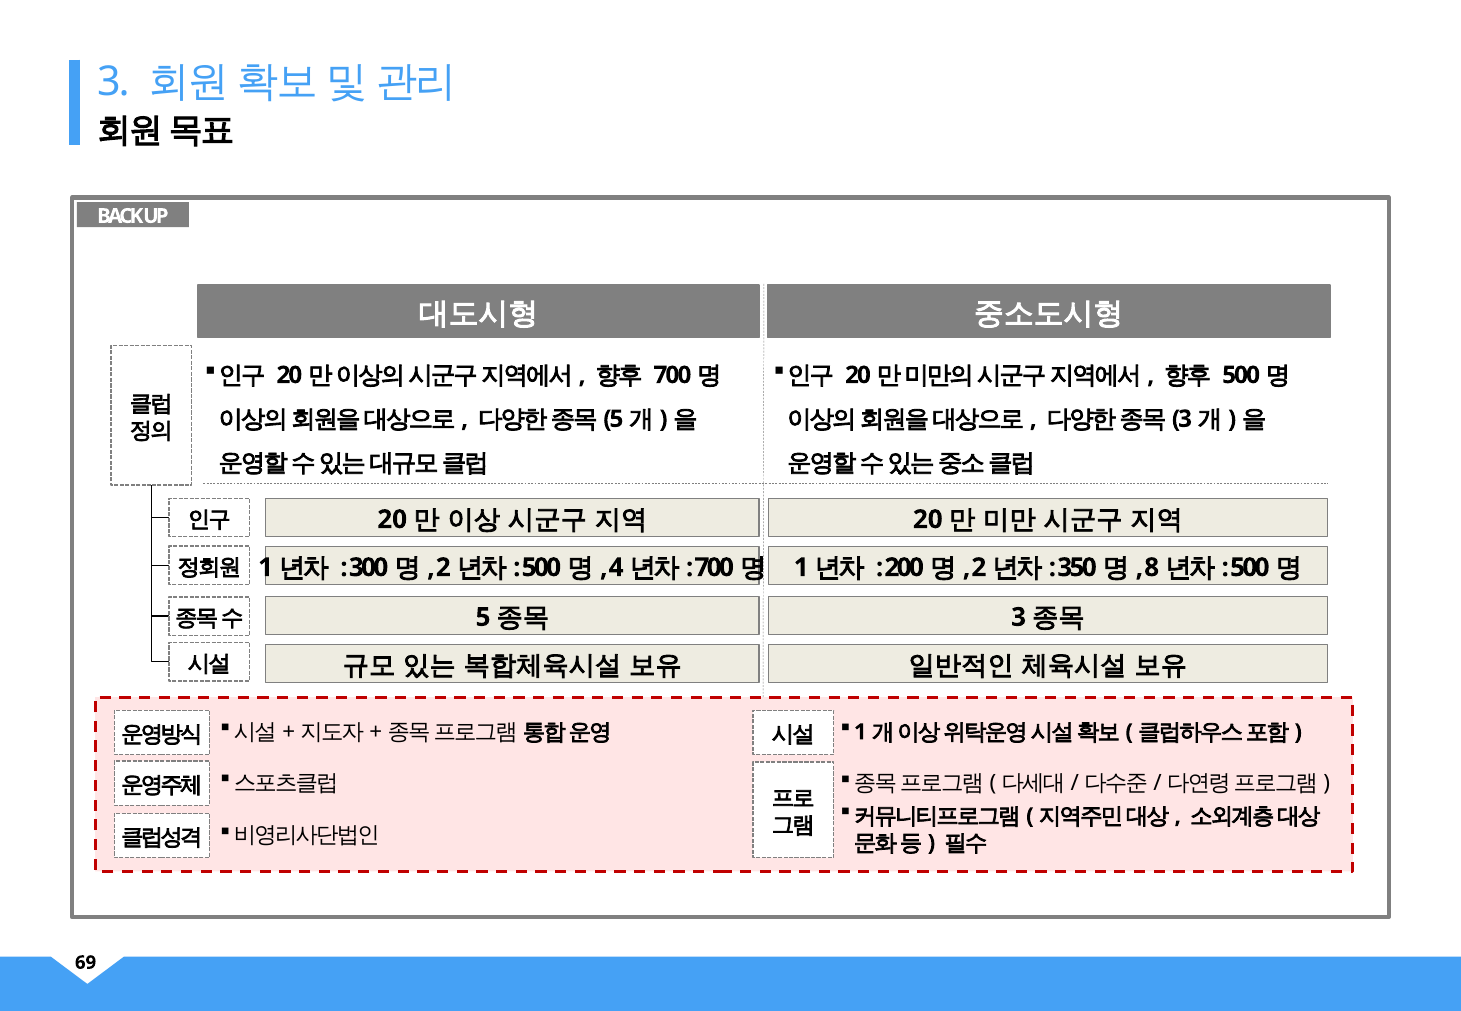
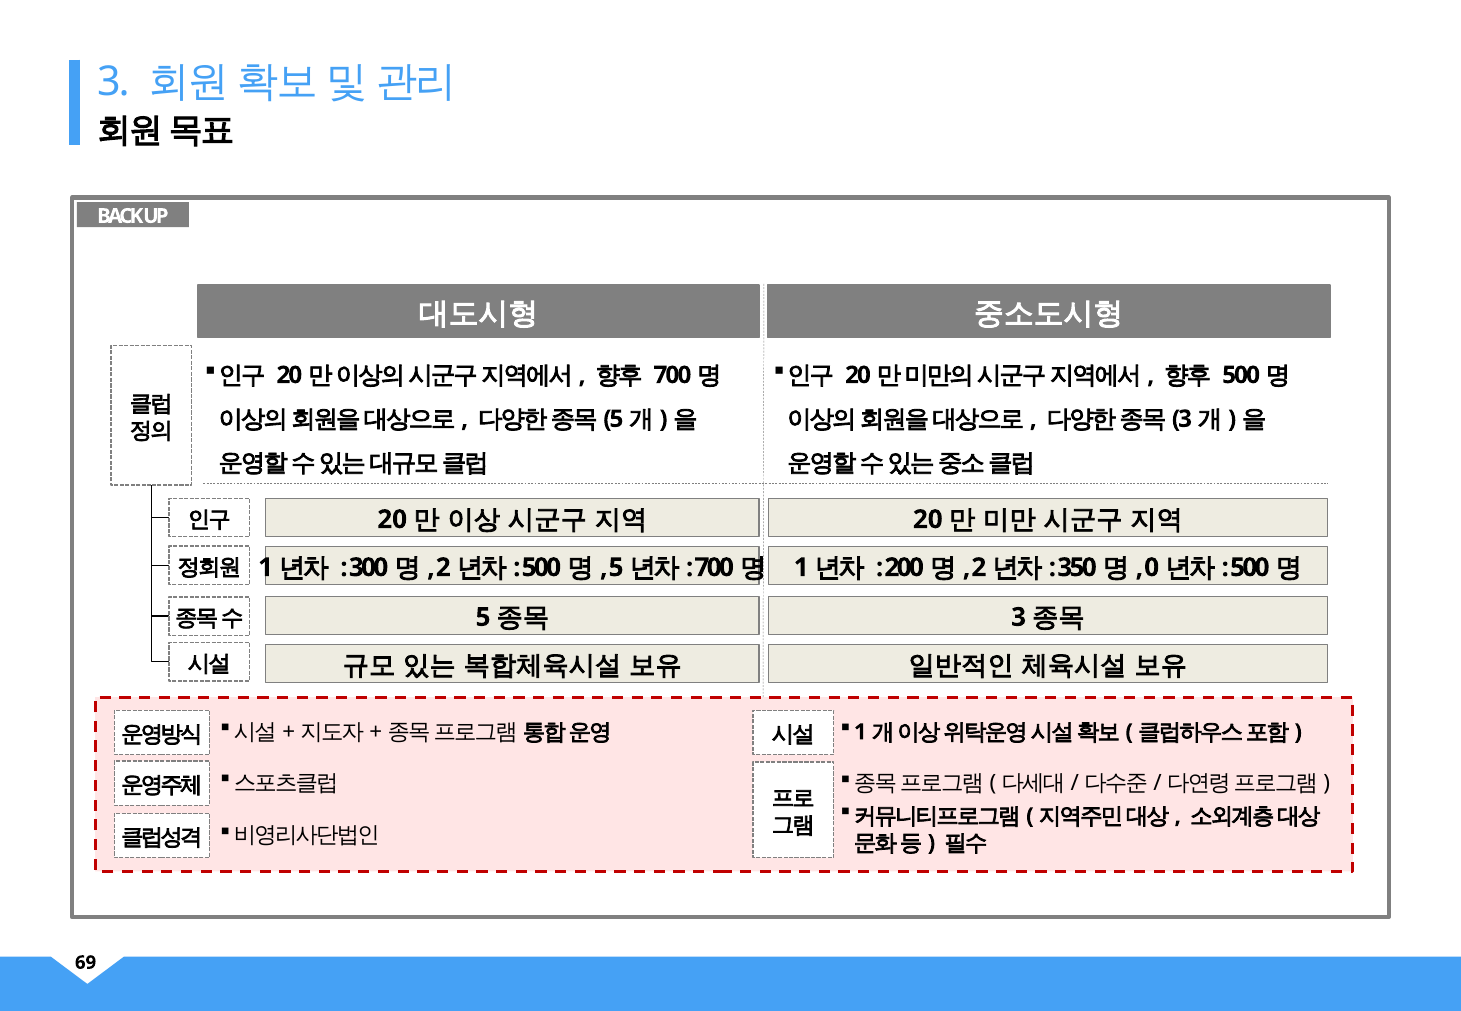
4: 4 -> 5 (616, 568)
8: 8 -> 0 (1152, 568)
